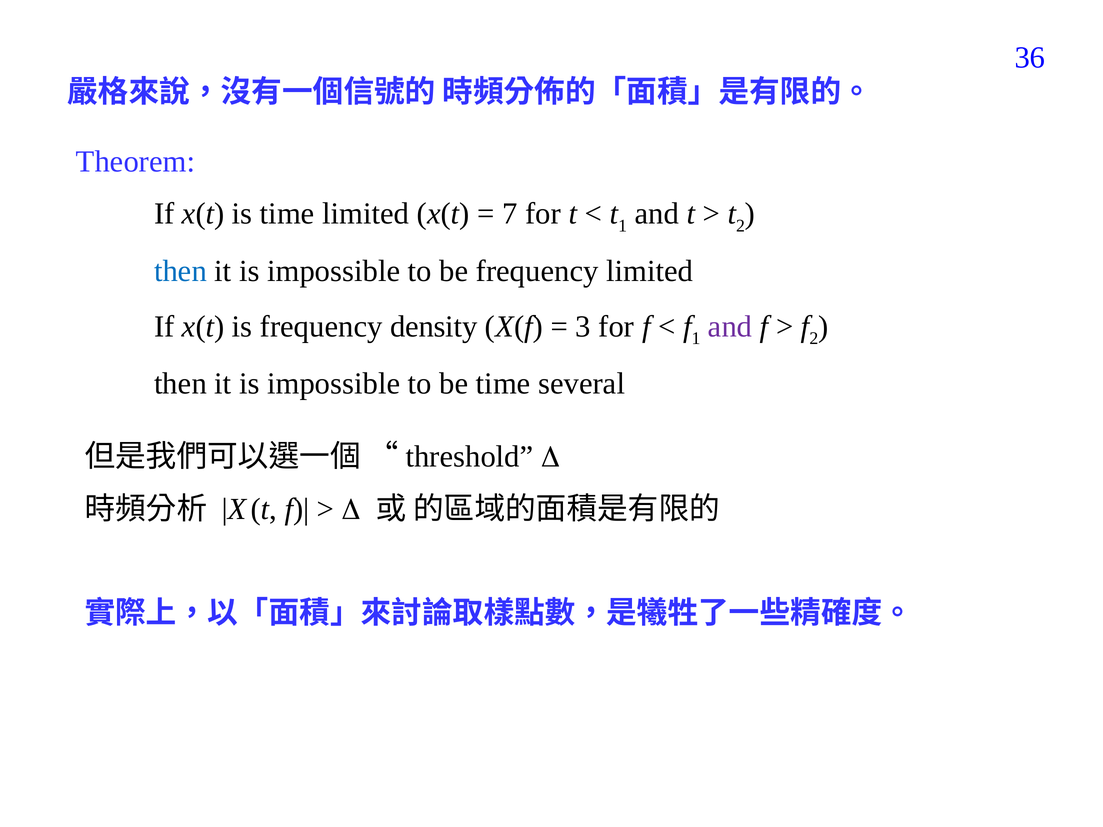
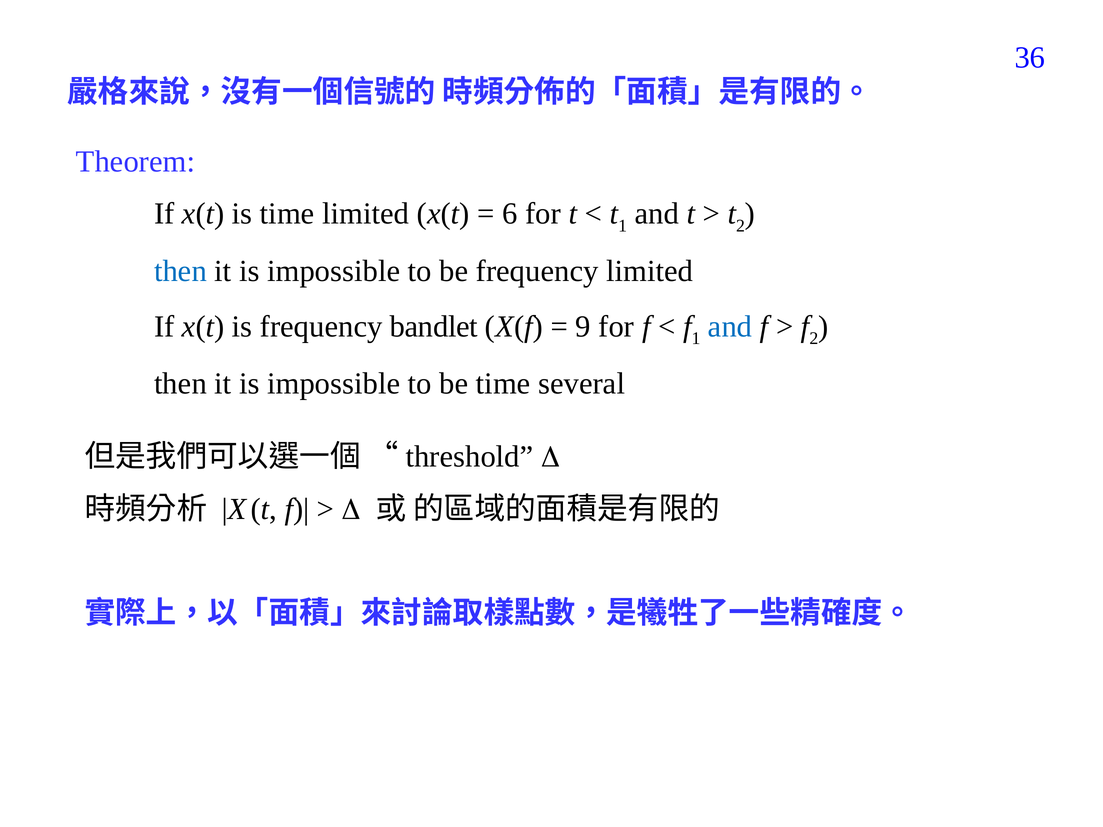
7: 7 -> 6 (510, 214)
density: density -> bandlet (434, 327)
3: 3 -> 9 (583, 327)
and colour: purple -> blue (730, 327)
